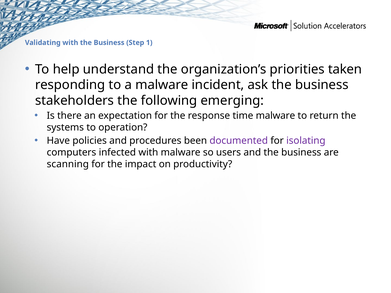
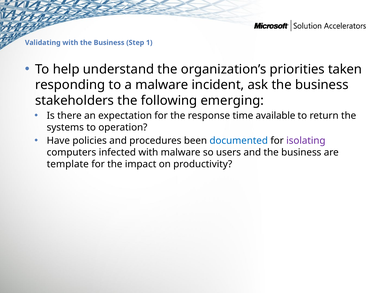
time malware: malware -> available (275, 116)
documented colour: purple -> blue (239, 141)
scanning: scanning -> template (68, 164)
